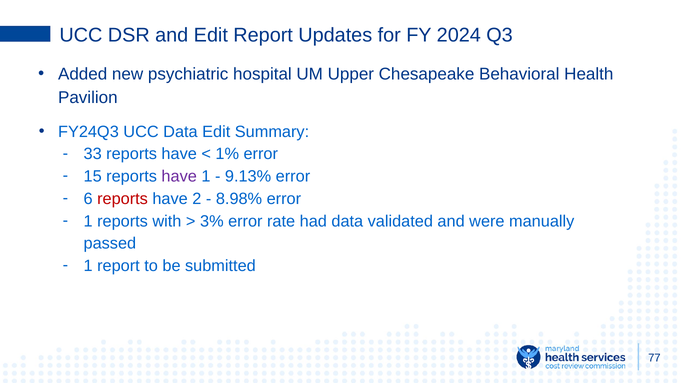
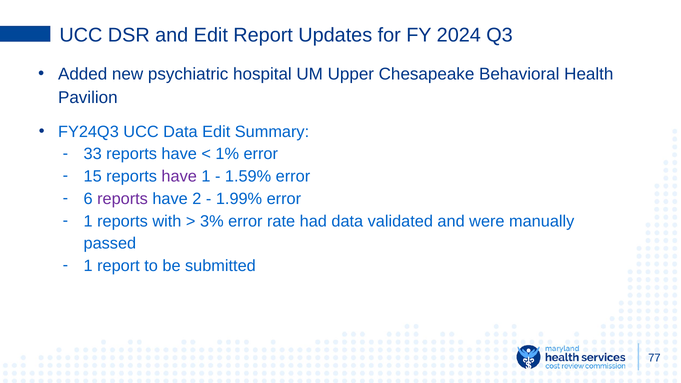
9.13%: 9.13% -> 1.59% (248, 176)
reports colour: red -> purple (123, 199)
8.98%: 8.98% -> 1.99% (239, 199)
